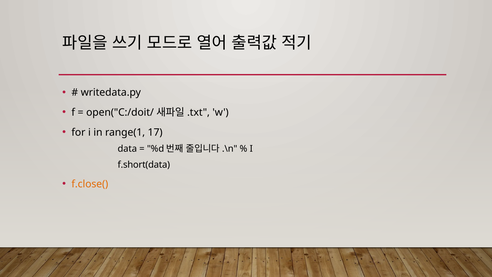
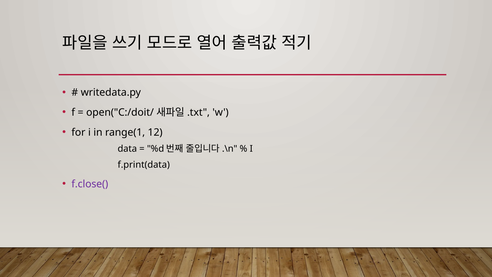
17: 17 -> 12 (155, 132)
f.short(data: f.short(data -> f.print(data (144, 165)
f.close( colour: orange -> purple (90, 184)
